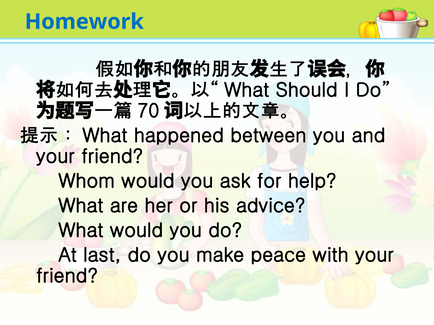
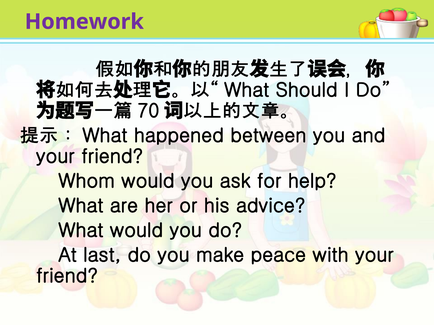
Homework colour: blue -> purple (84, 22)
